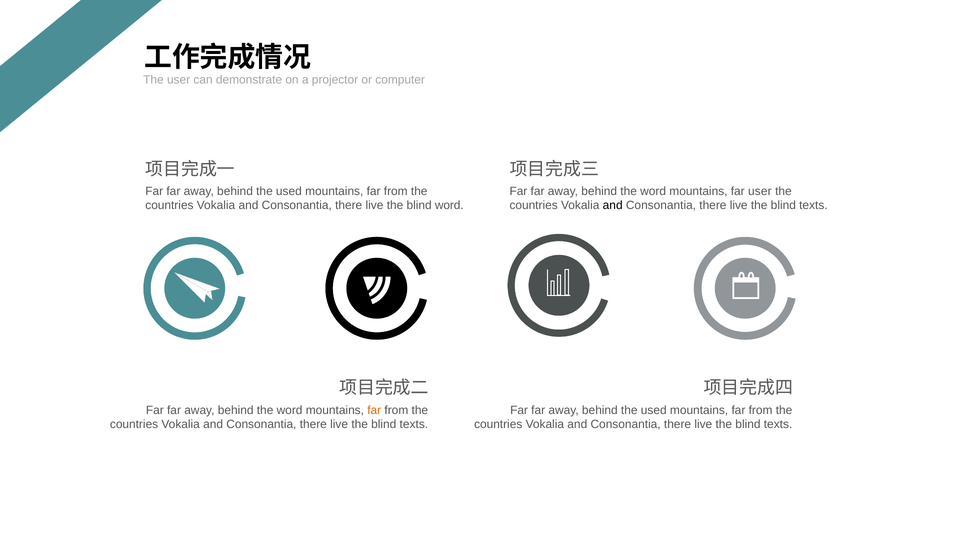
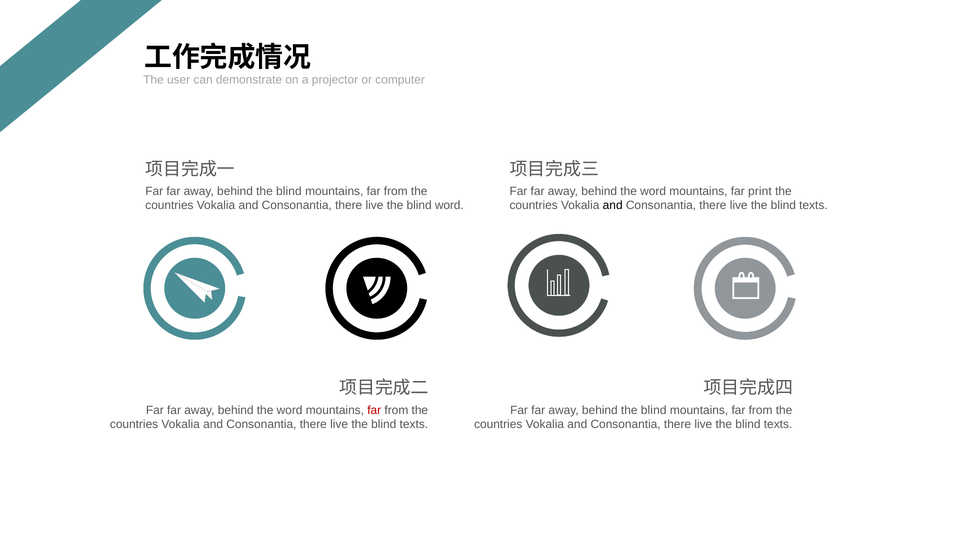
used: used -> blind (289, 191)
far user: user -> print (760, 191)
far colour: orange -> red (374, 410)
used: used -> blind (654, 410)
